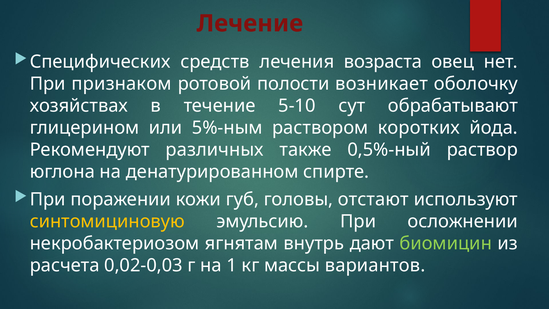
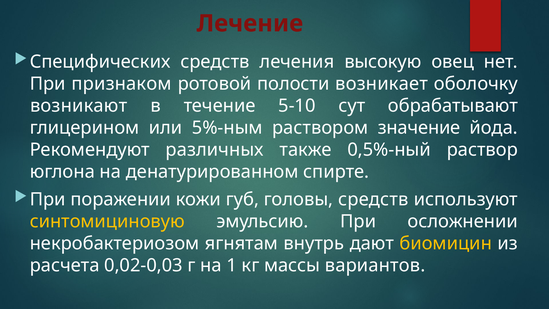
возраста: возраста -> высокую (383, 62)
хозяйствах: хозяйствах -> возникают (79, 106)
коротких: коротких -> значение (419, 128)
головы отстают: отстают -> средств (373, 199)
биомицин colour: light green -> yellow (446, 243)
